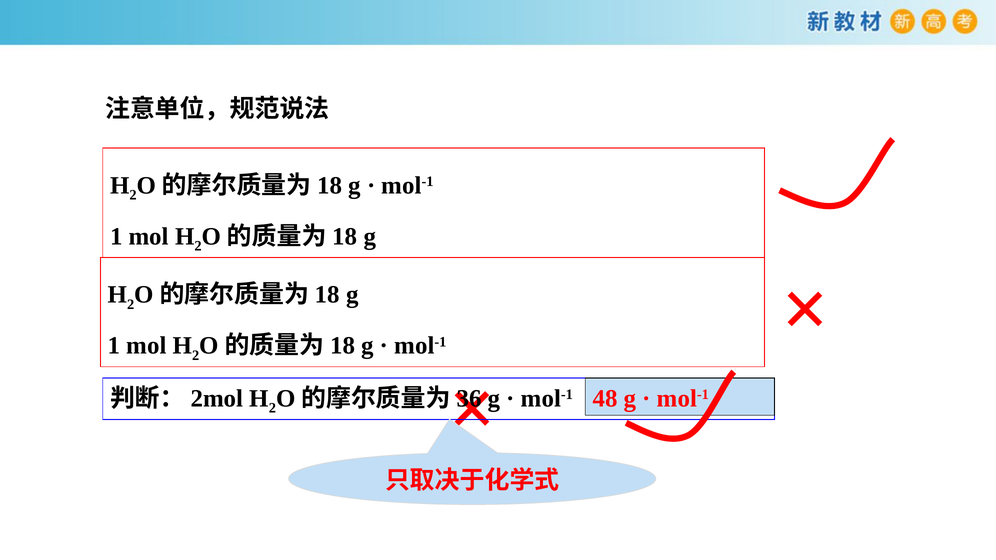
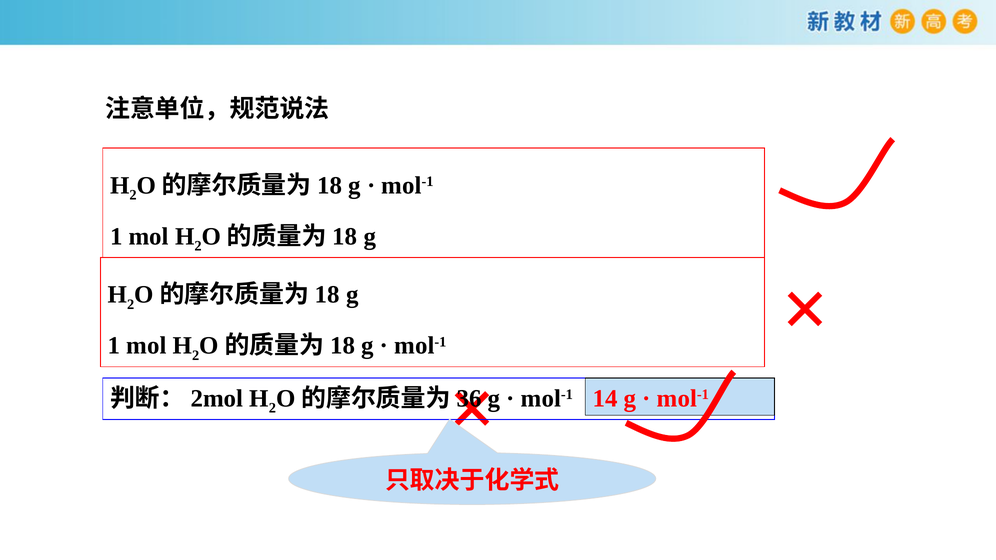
48: 48 -> 14 (605, 399)
